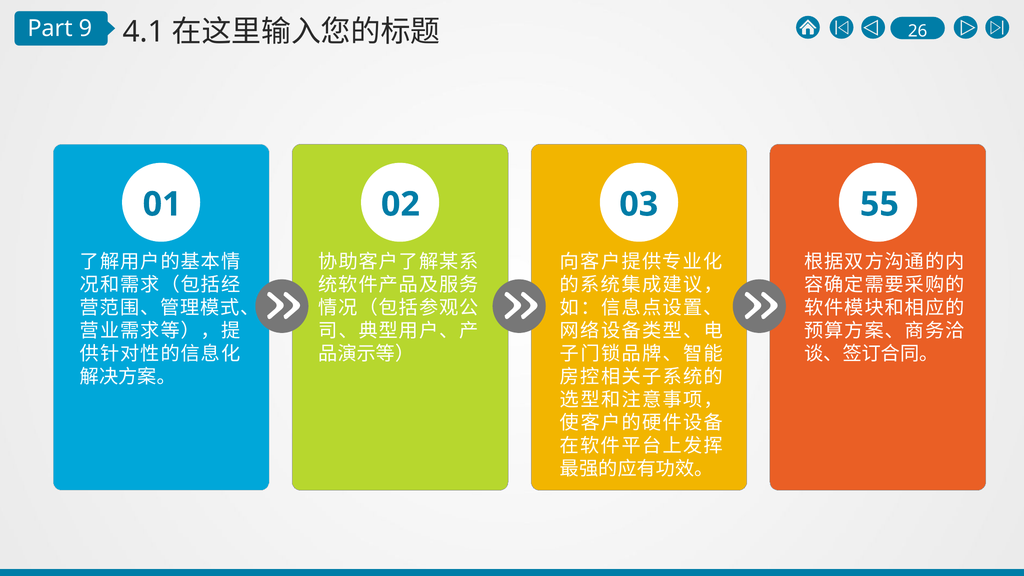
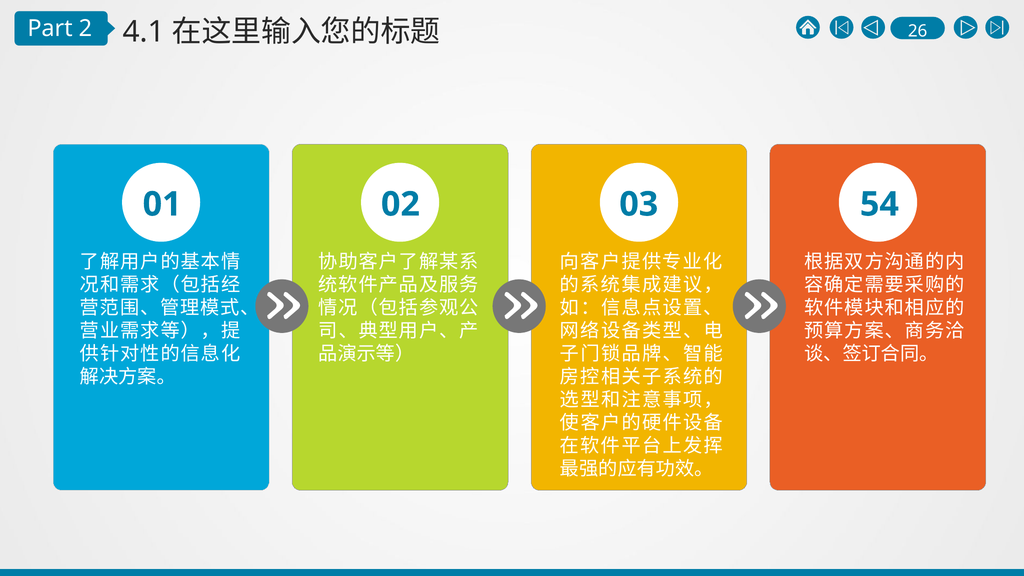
9: 9 -> 2 (85, 28)
55: 55 -> 54 (879, 204)
